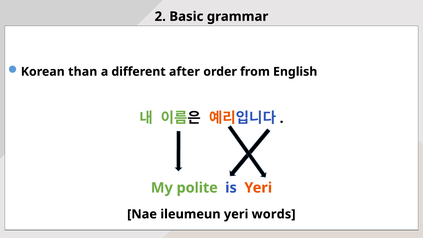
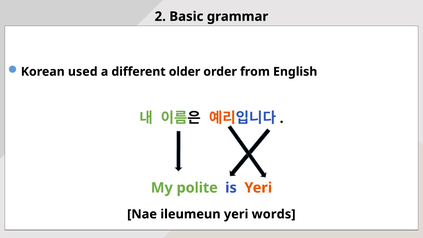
than: than -> used (83, 72)
after: after -> older (185, 72)
